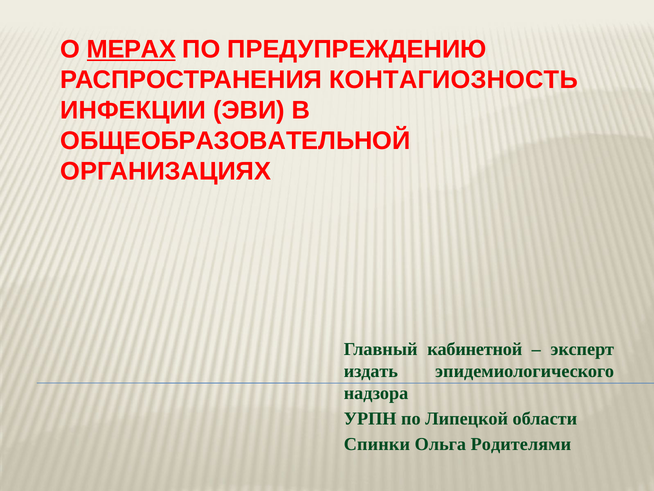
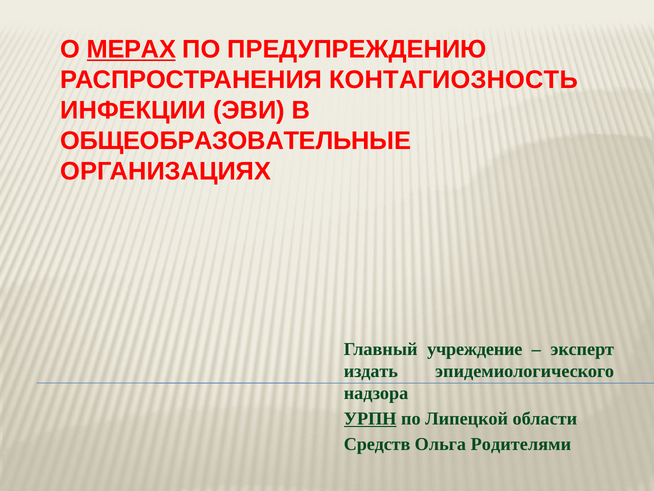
ОБЩЕОБРАЗОВАТЕЛЬНОЙ: ОБЩЕОБРАЗОВАТЕЛЬНОЙ -> ОБЩЕОБРАЗОВАТЕЛЬНЫЕ (236, 141)
кабинетной: кабинетной -> учреждение (475, 349)
УРПН underline: none -> present (370, 418)
Спинки: Спинки -> Средств (377, 444)
